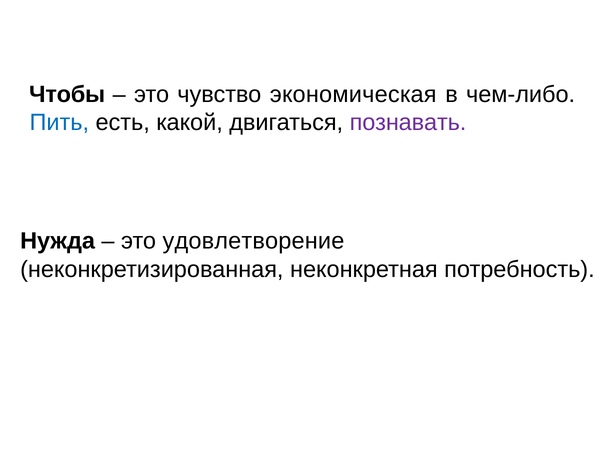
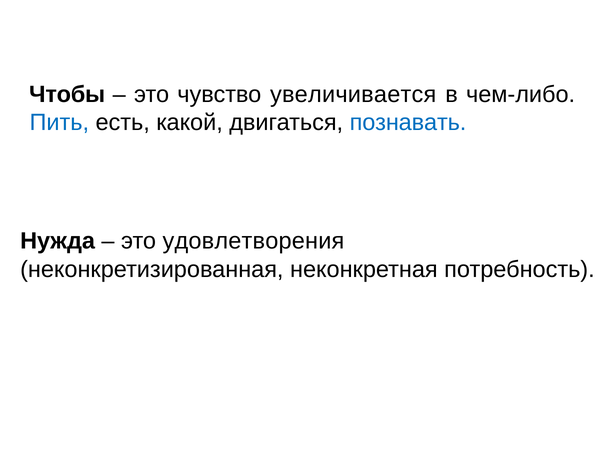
экономическая: экономическая -> увеличивается (353, 94)
познавать colour: purple -> blue (408, 123)
удовлетворение: удовлетворение -> удовлетворения (253, 241)
